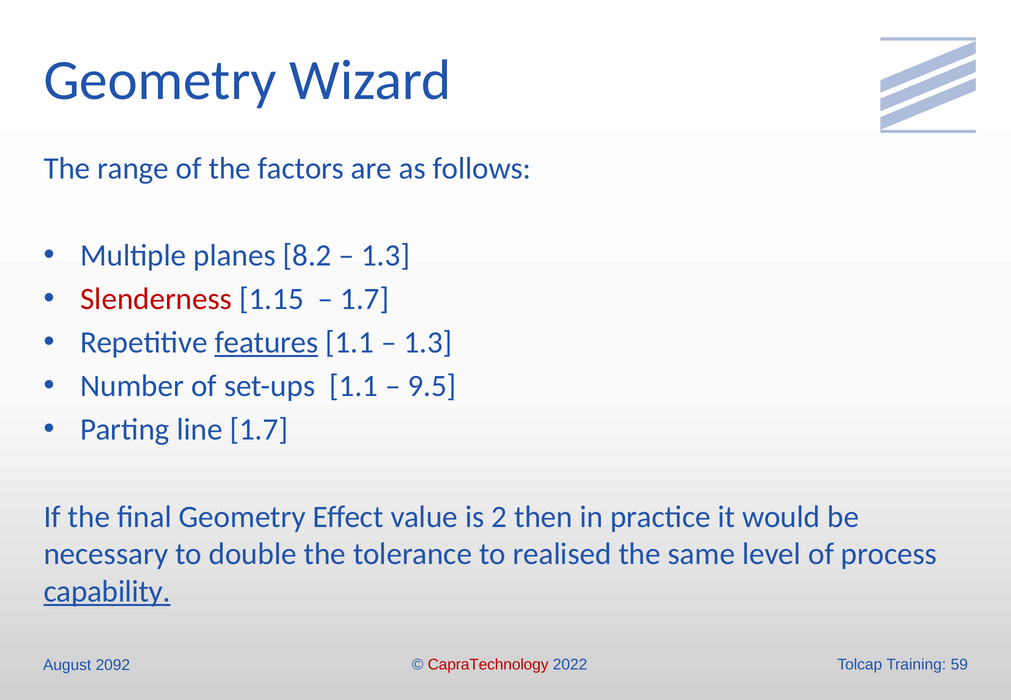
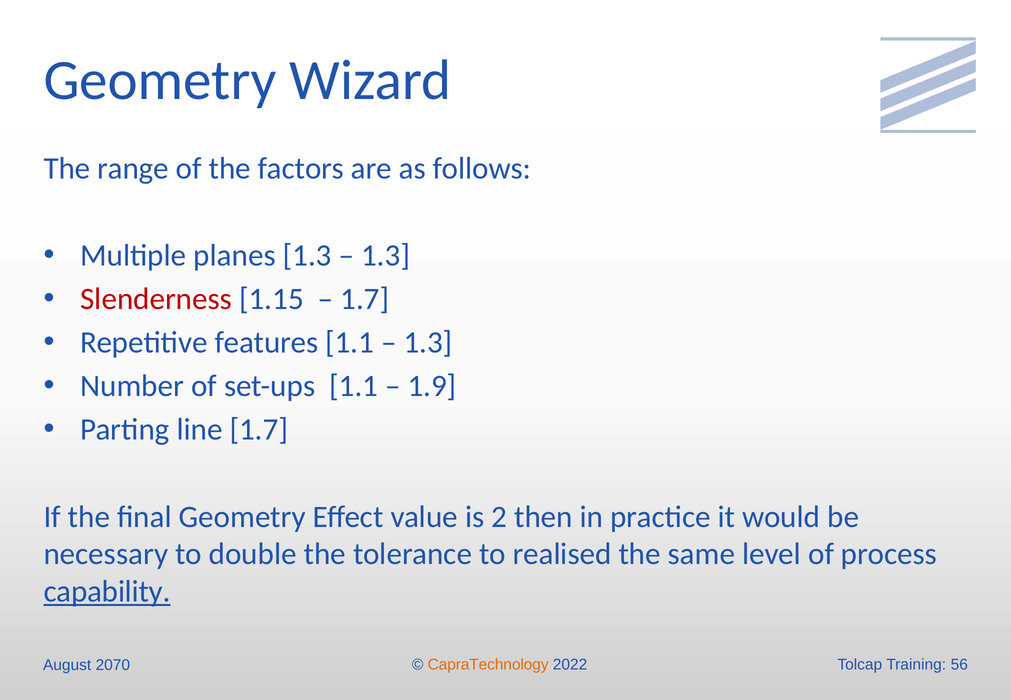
planes 8.2: 8.2 -> 1.3 (307, 256)
features underline: present -> none (266, 343)
9.5: 9.5 -> 1.9 (432, 386)
2092: 2092 -> 2070 (113, 665)
CapraTechnology colour: red -> orange (488, 664)
59: 59 -> 56 (959, 664)
